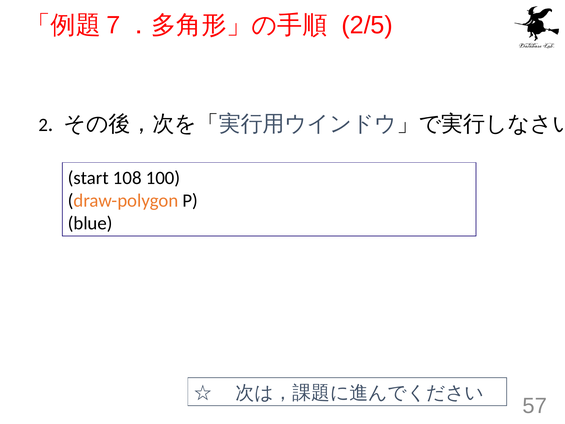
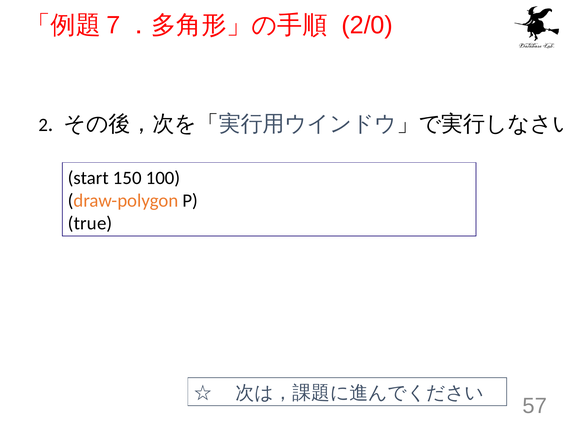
2/5: 2/5 -> 2/0 (367, 25)
108: 108 -> 150 (127, 178)
blue: blue -> true (90, 223)
